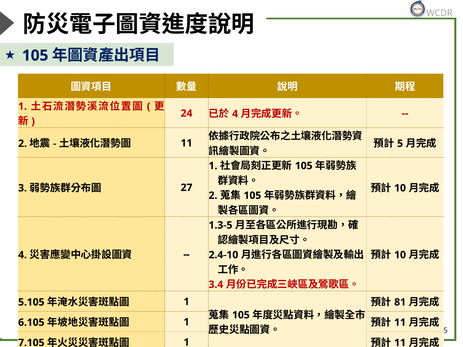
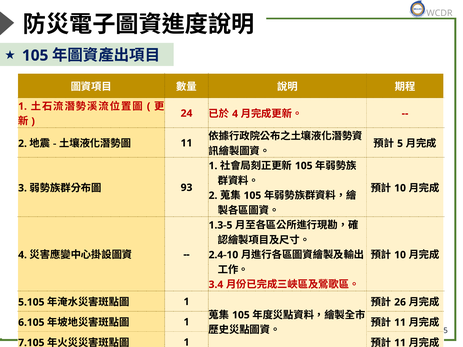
27: 27 -> 93 (187, 188)
81: 81 -> 26 (400, 302)
